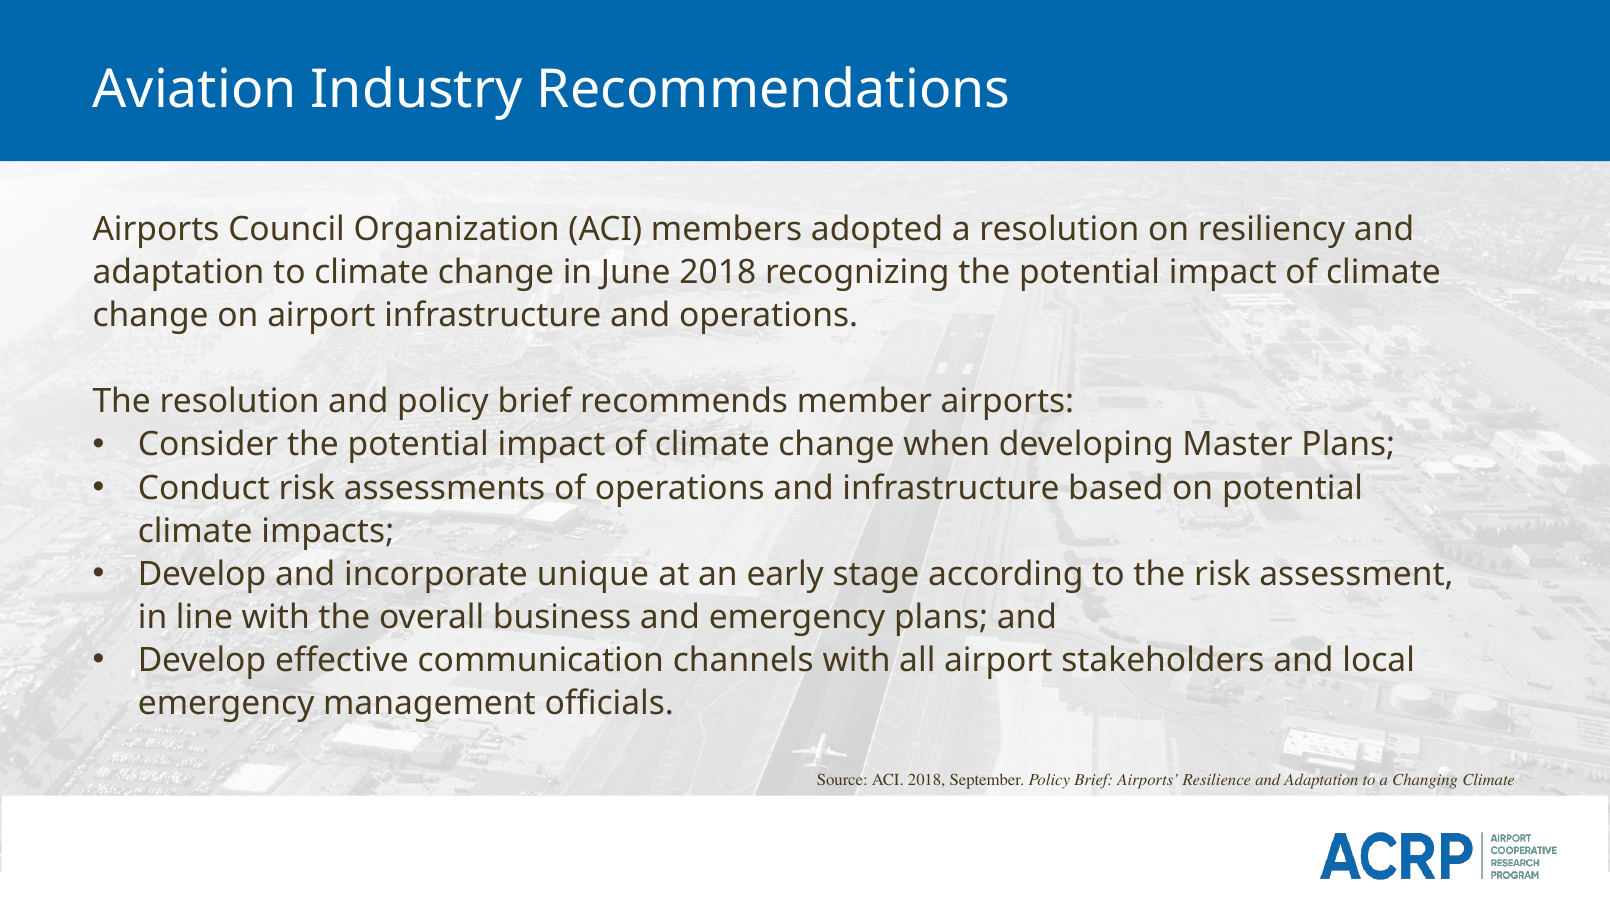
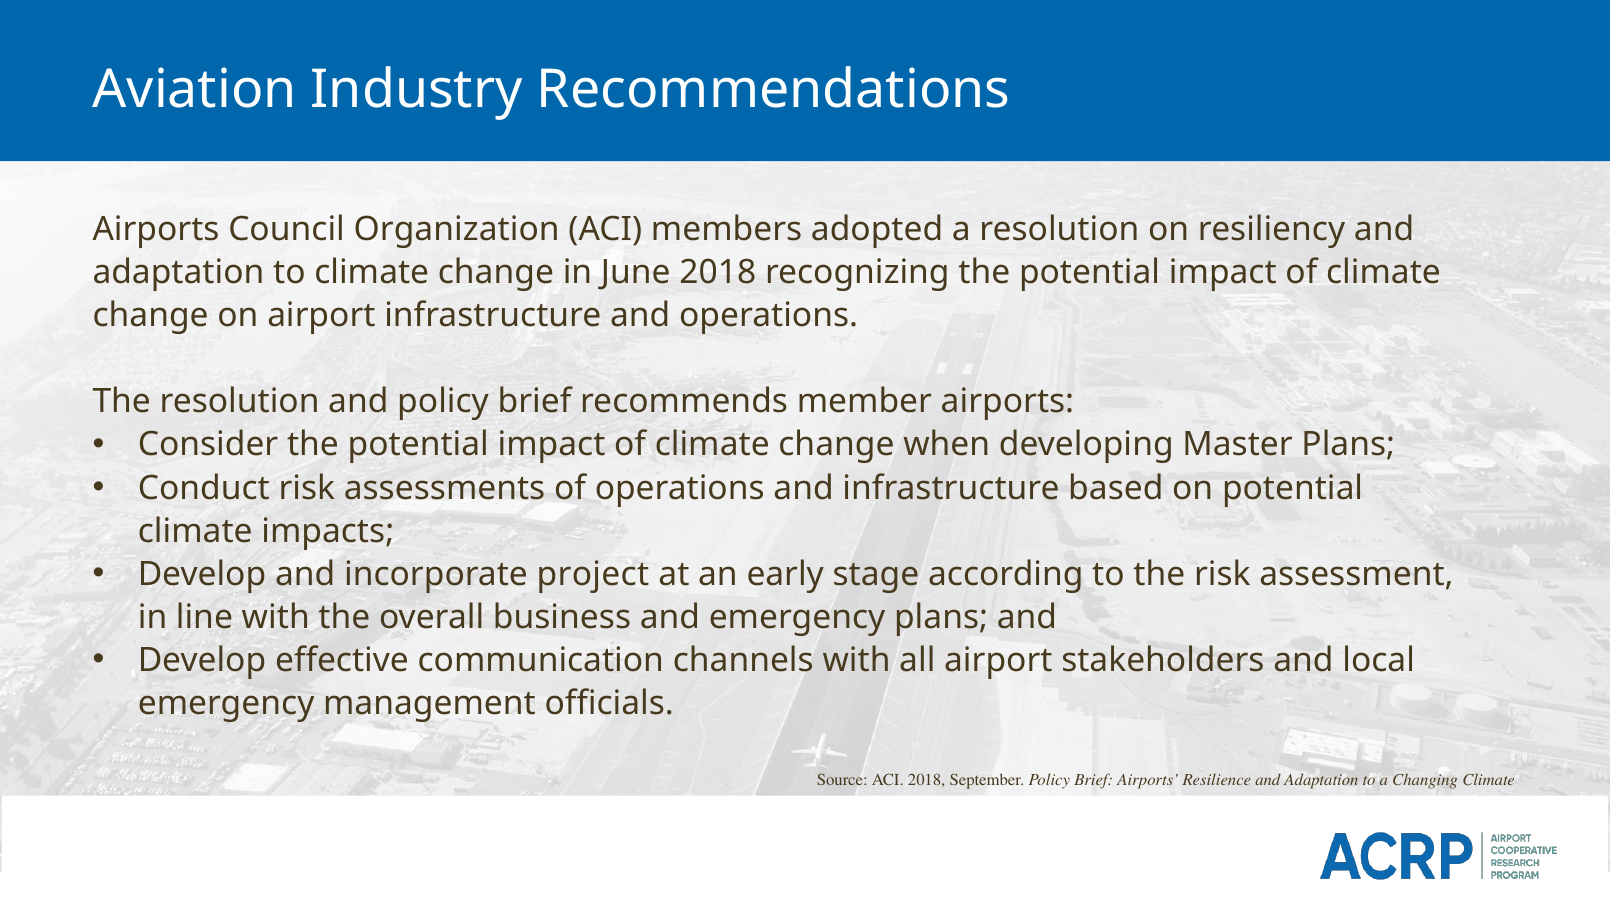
unique: unique -> project (593, 574)
